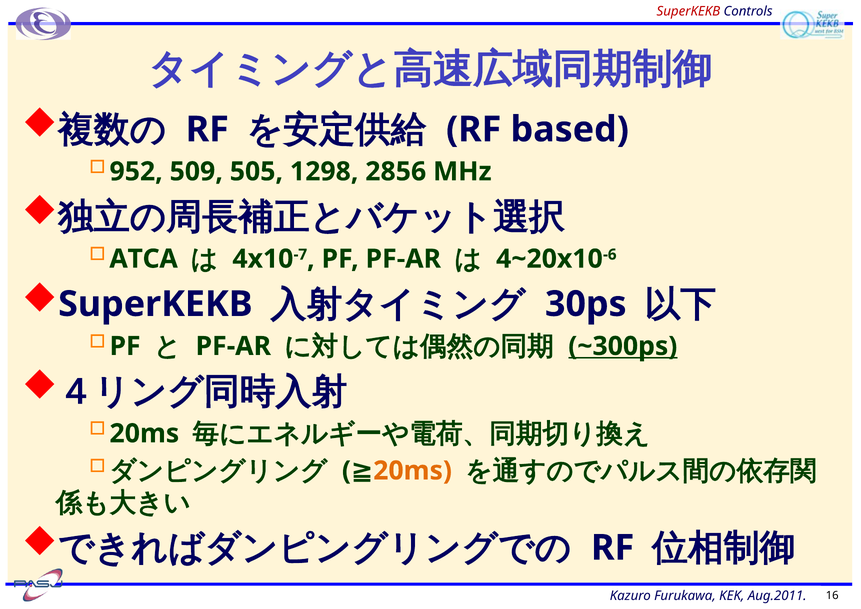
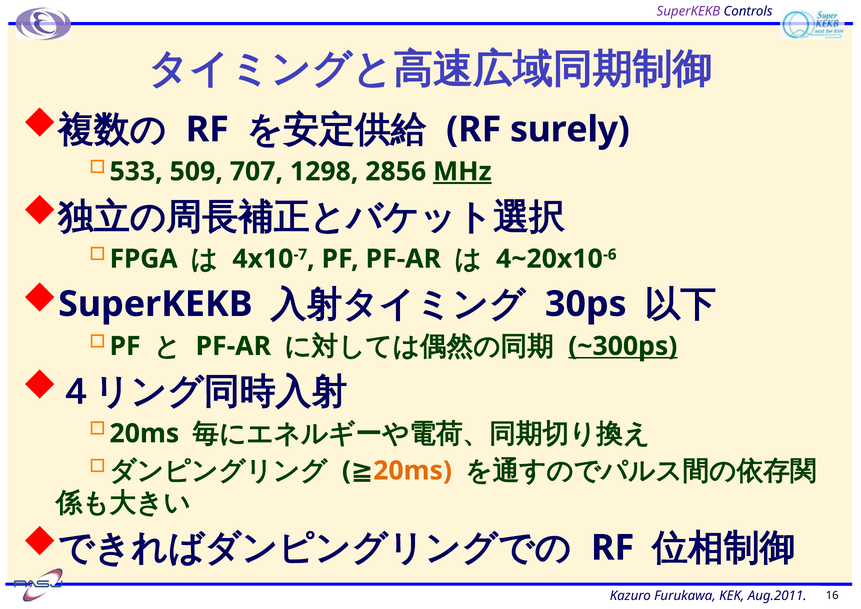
SuperKEKB colour: red -> purple (688, 11)
based: based -> surely (570, 130)
952: 952 -> 533 (136, 172)
505: 505 -> 707 (256, 172)
MHz underline: none -> present (462, 172)
ATCA: ATCA -> FPGA (144, 259)
